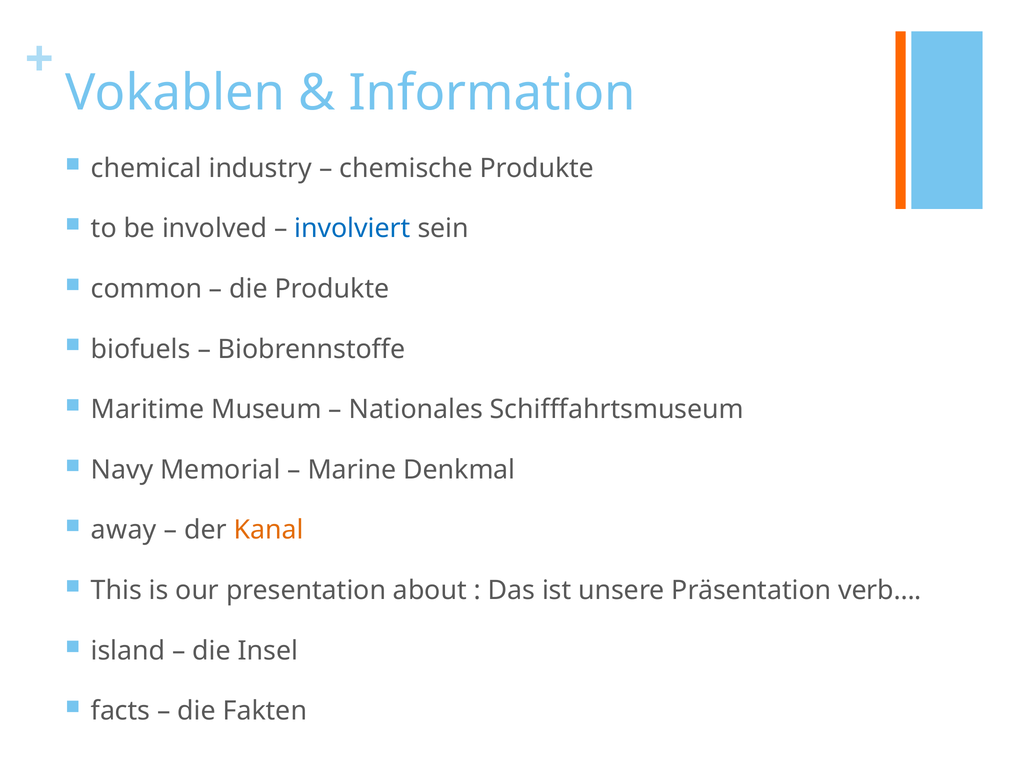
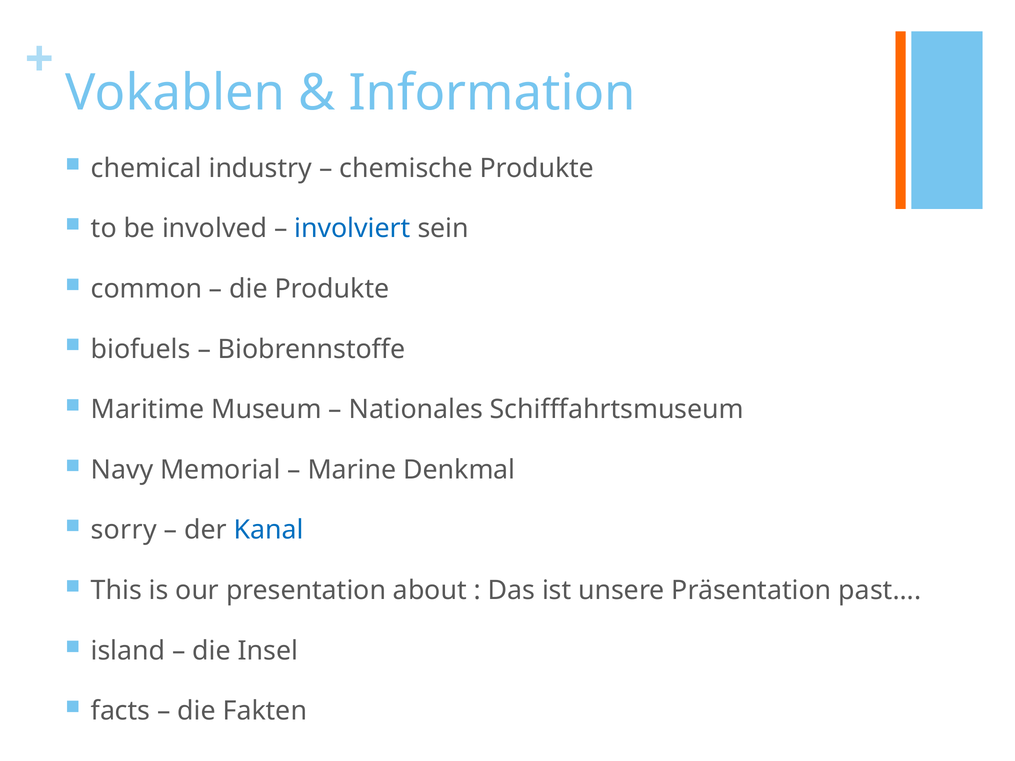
away: away -> sorry (124, 530)
Kanal colour: orange -> blue (269, 530)
verb…: verb… -> past… (880, 591)
